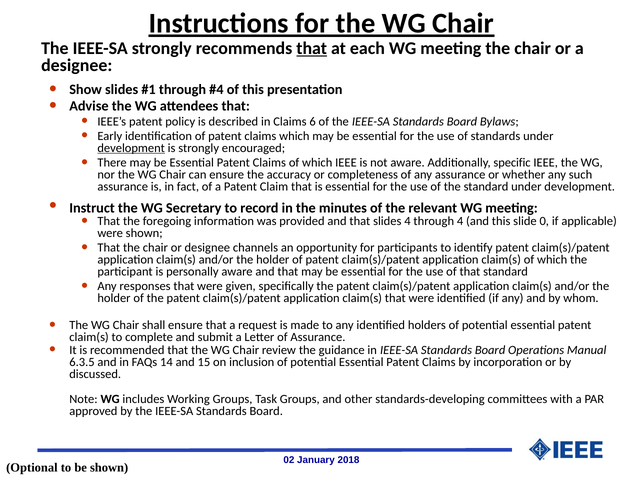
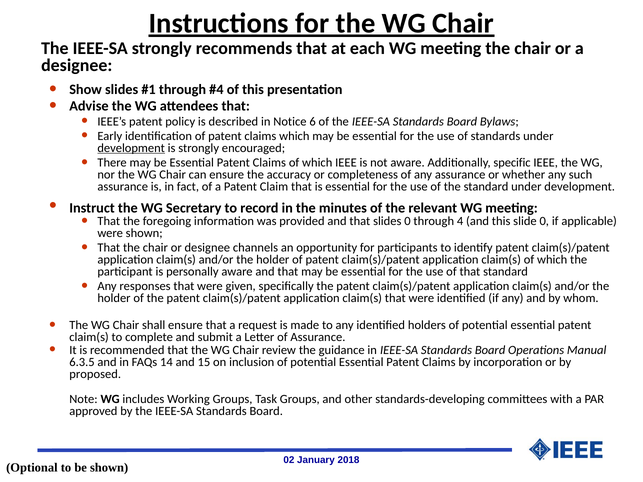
that underline: present -> none (312, 48)
in Claims: Claims -> Notice (290, 121)
slides 4: 4 -> 0 (407, 221)
discussed: discussed -> proposed (95, 374)
